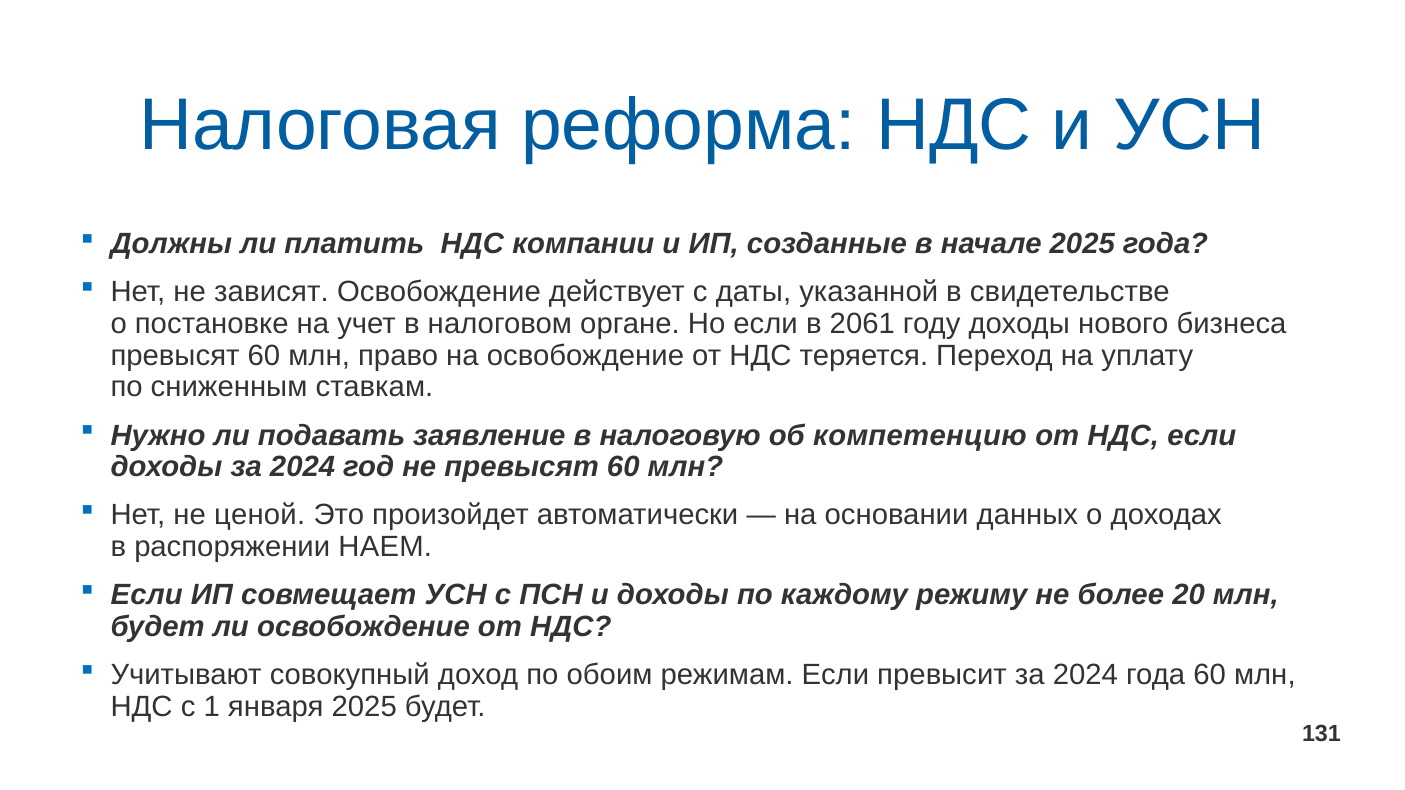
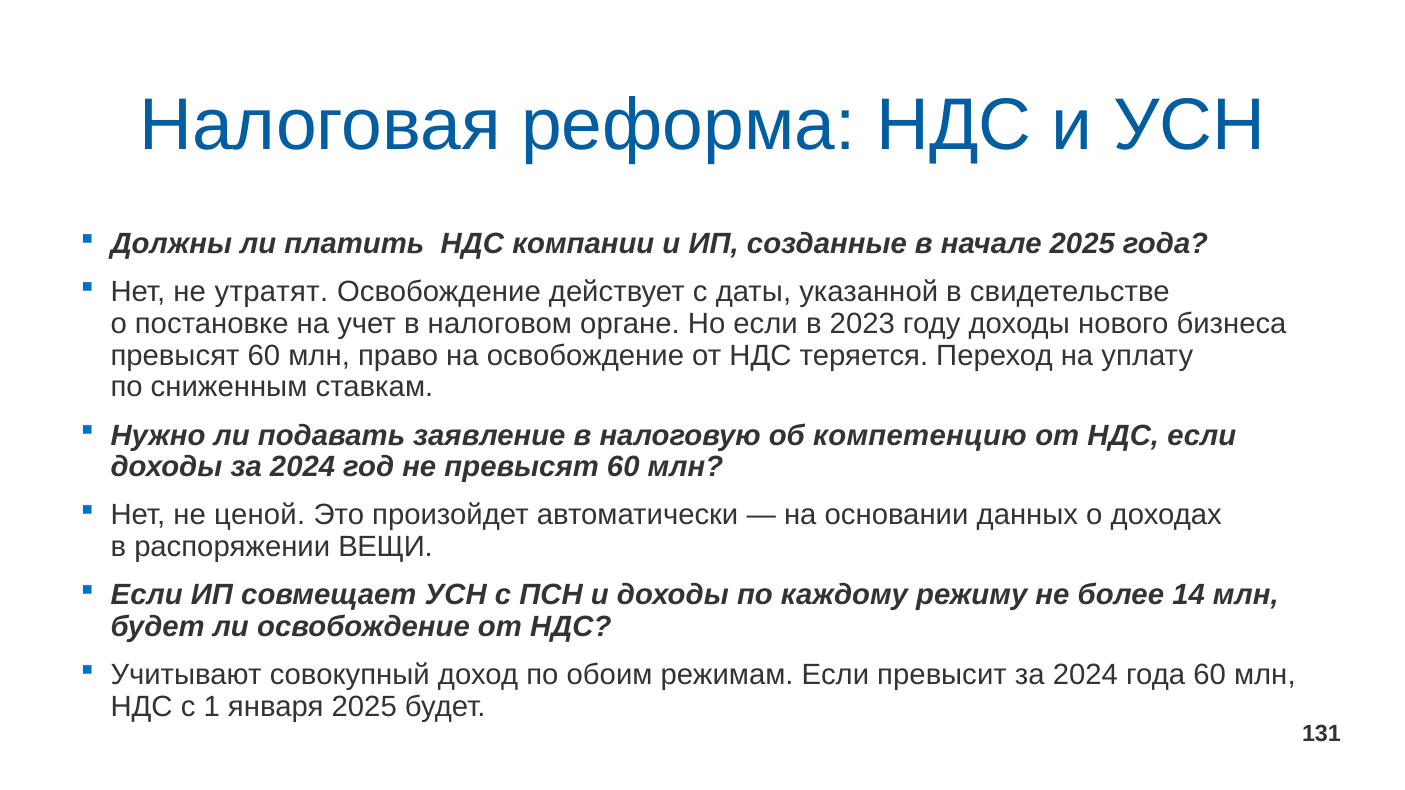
зависят: зависят -> утратят (271, 292)
2061: 2061 -> 2023 (862, 324)
НАЕМ: НАЕМ -> ВЕЩИ (385, 547)
20: 20 -> 14 (1189, 595)
